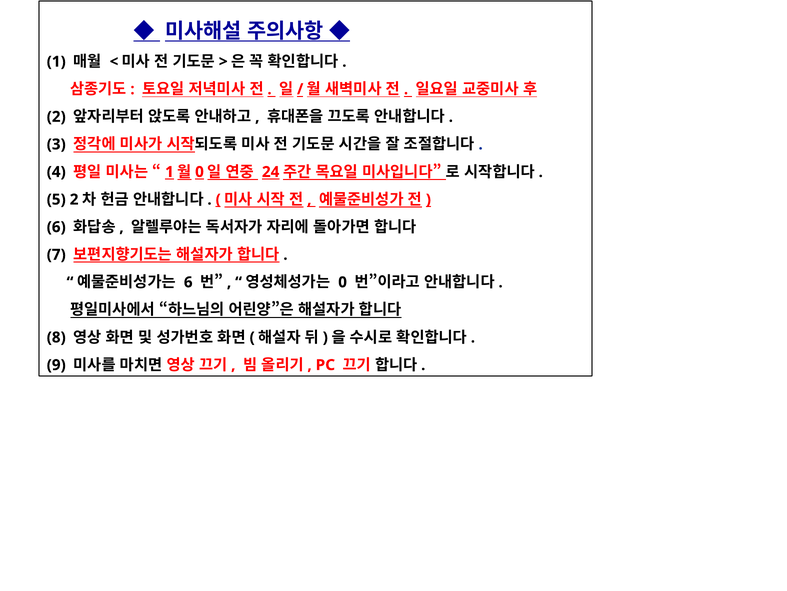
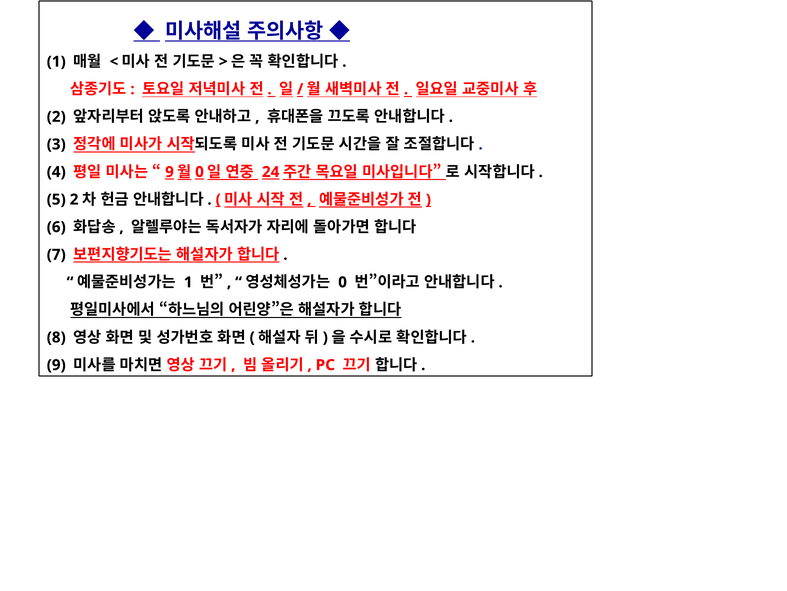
1: 1 -> 9 (169, 172)
6: 6 -> 1 (188, 282)
